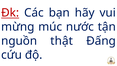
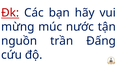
thật: thật -> trần (62, 41)
